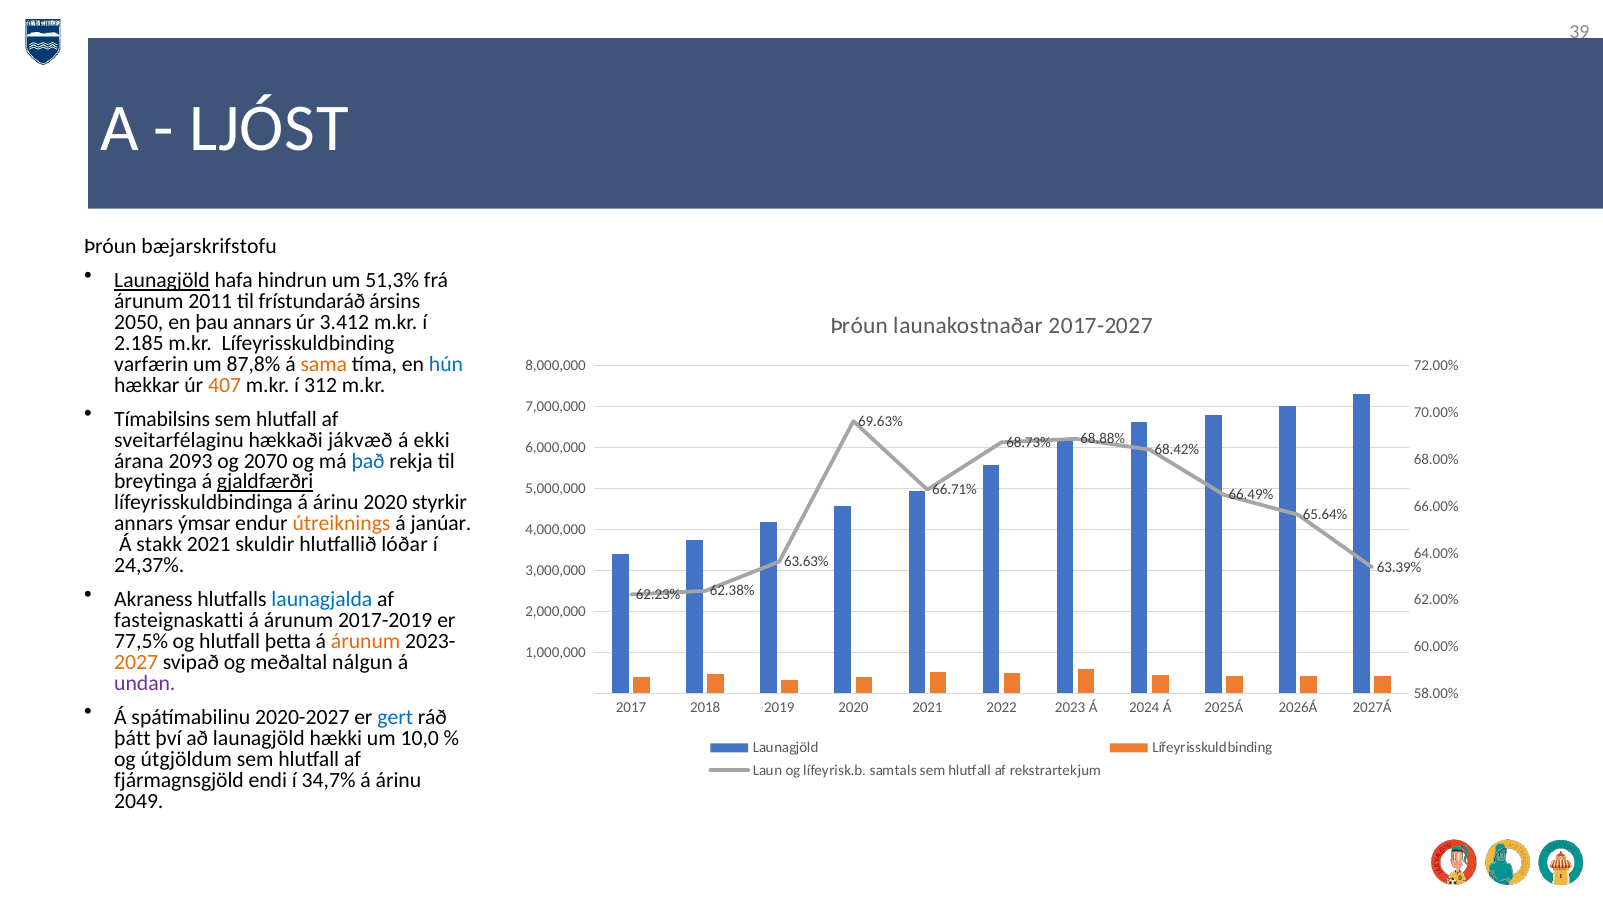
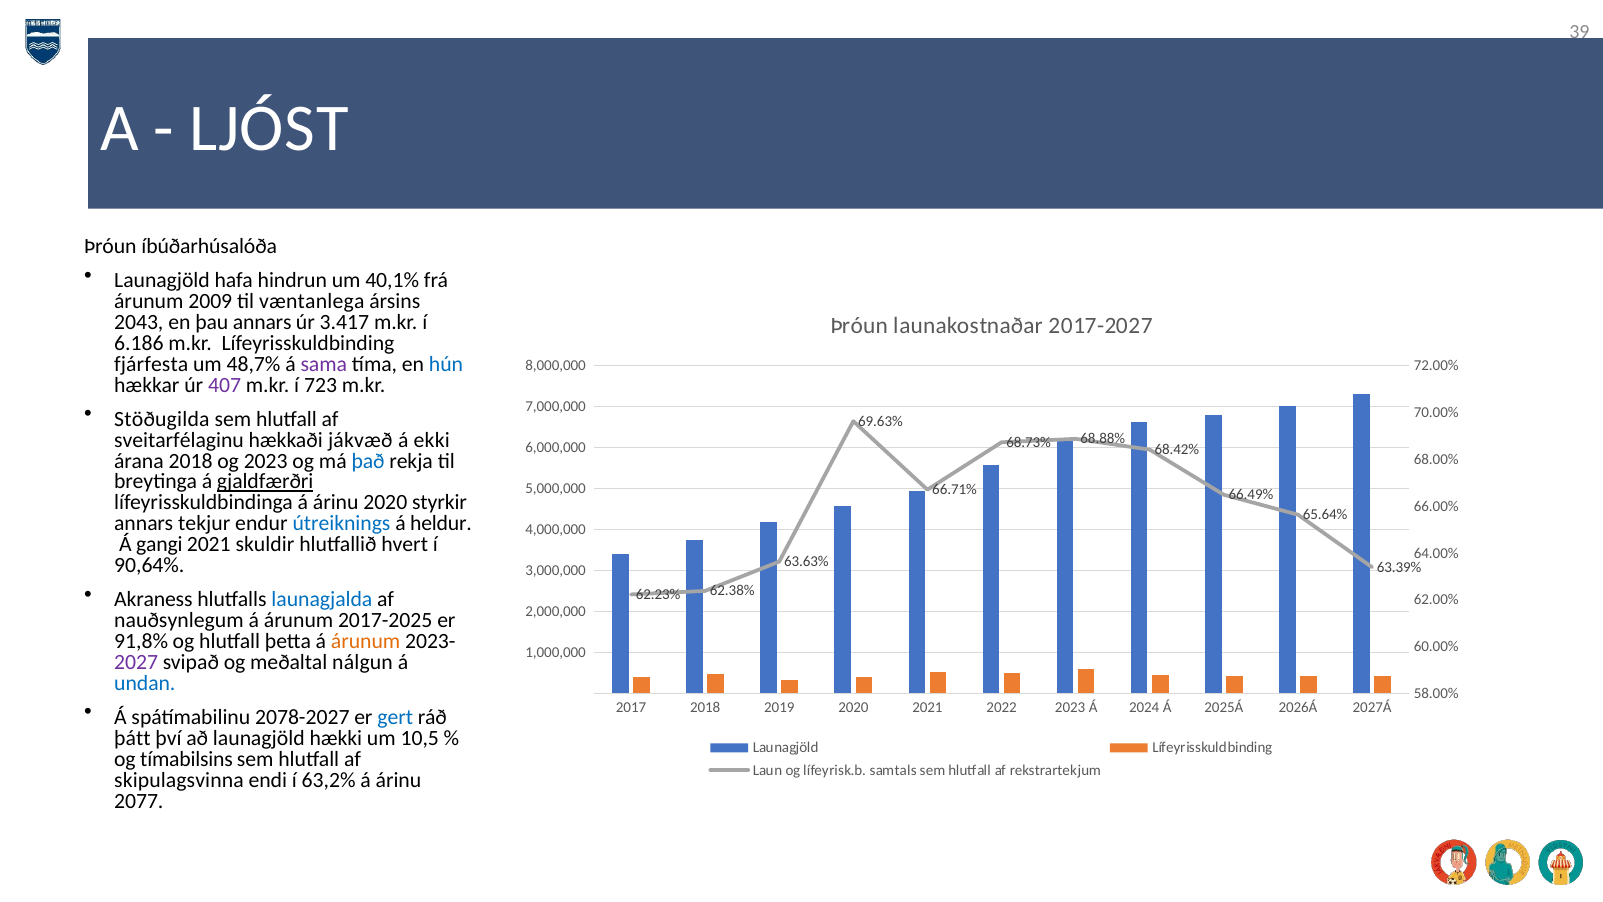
bæjarskrifstofu: bæjarskrifstofu -> íbúðarhúsalóða (209, 246)
Launagjöld underline: present -> none (162, 280)
51,3%: 51,3% -> 40,1% (392, 280)
2011: 2011 -> 2009 (210, 301)
frístundaráð: frístundaráð -> væntanlega (312, 301)
2050: 2050 -> 2043 (139, 322)
3.412: 3.412 -> 3.417 (344, 322)
2.185: 2.185 -> 6.186 (139, 343)
varfærin: varfærin -> fjárfesta (151, 364)
87,8%: 87,8% -> 48,7% (253, 364)
sama colour: orange -> purple (324, 364)
407 colour: orange -> purple (225, 385)
312: 312 -> 723 (321, 385)
Tímabilsins: Tímabilsins -> Stöðugilda (162, 419)
árana 2093: 2093 -> 2018 (191, 461)
og 2070: 2070 -> 2023 (266, 461)
ýmsar: ýmsar -> tekjur (204, 523)
útreiknings colour: orange -> blue (341, 523)
janúar: janúar -> heldur (441, 523)
stakk: stakk -> gangi (159, 544)
lóðar: lóðar -> hvert (405, 544)
24,37%: 24,37% -> 90,64% (149, 565)
fasteignaskatti: fasteignaskatti -> nauðsynlegum (179, 620)
2017-2019: 2017-2019 -> 2017-2025 (385, 620)
77,5%: 77,5% -> 91,8% (141, 641)
2027 colour: orange -> purple (136, 662)
undan colour: purple -> blue (145, 683)
2020-2027: 2020-2027 -> 2078-2027 (302, 717)
10,0: 10,0 -> 10,5 (420, 738)
útgjöldum: útgjöldum -> tímabilsins (187, 759)
fjármagnsgjöld: fjármagnsgjöld -> skipulagsvinna (179, 780)
34,7%: 34,7% -> 63,2% (329, 780)
2049: 2049 -> 2077 (139, 801)
